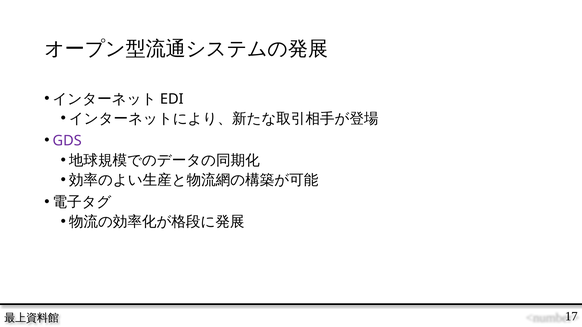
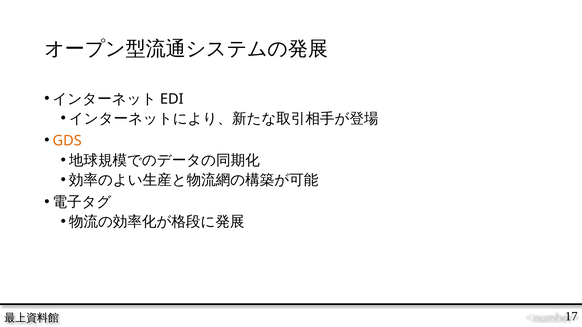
GDS colour: purple -> orange (67, 141)
